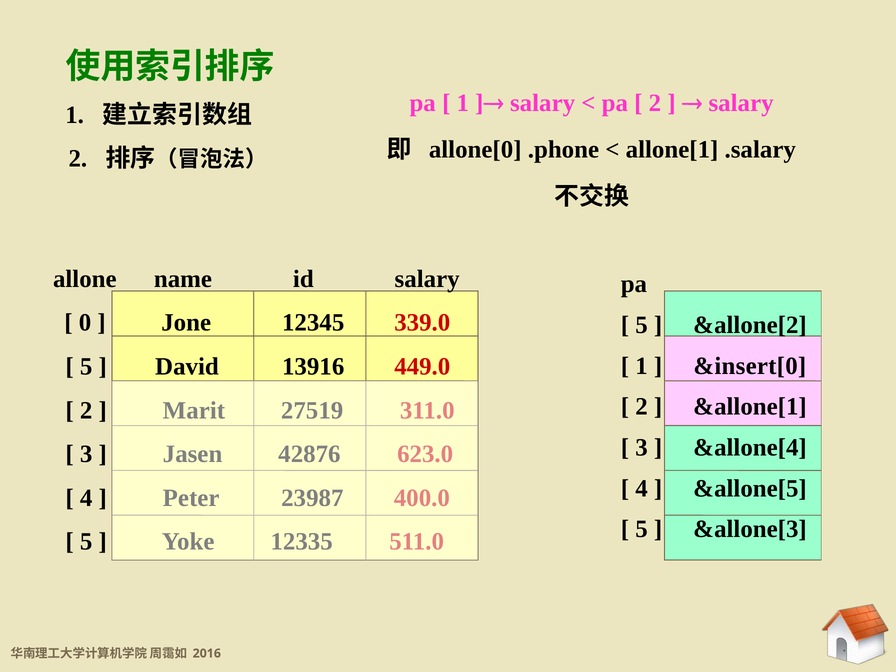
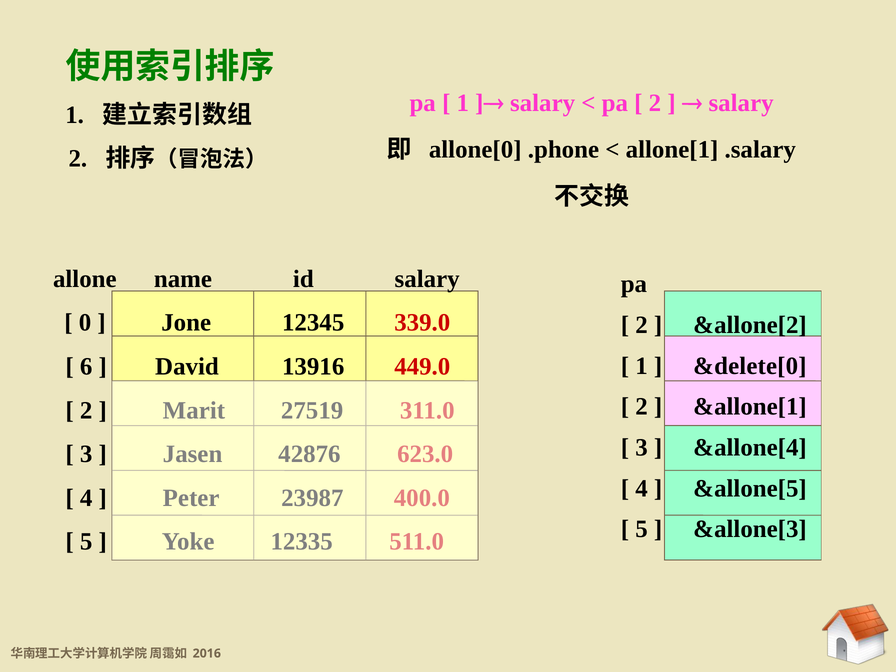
5: 5 -> 2 (642, 325)
&insert[0: &insert[0 -> &delete[0 (750, 366)
5: 5 -> 6 (86, 367)
